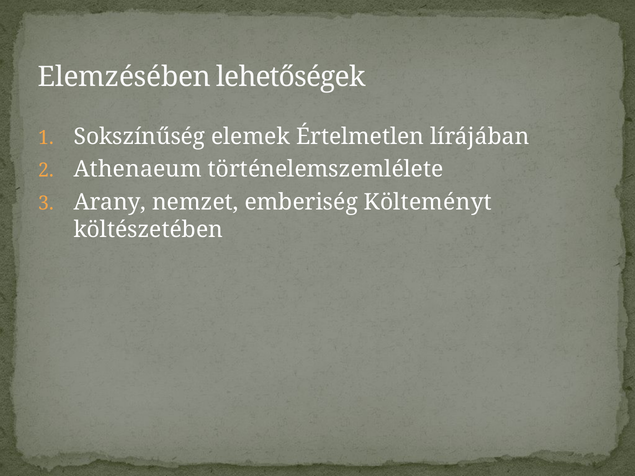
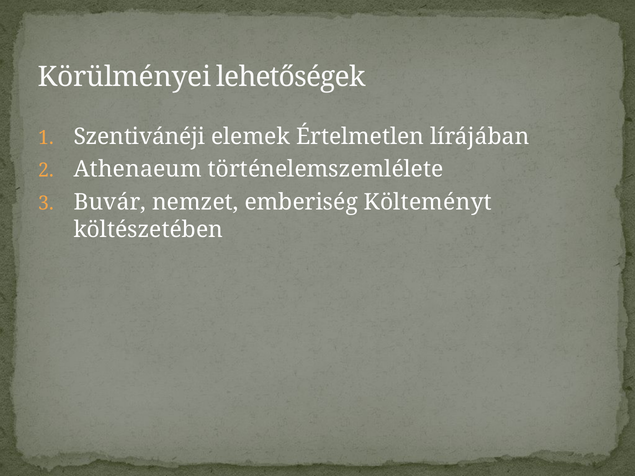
Elemzésében: Elemzésében -> Körülményei (125, 77)
Sokszínűség: Sokszínűség -> Szentivánéji (140, 137)
Arany: Arany -> Buvár (110, 202)
